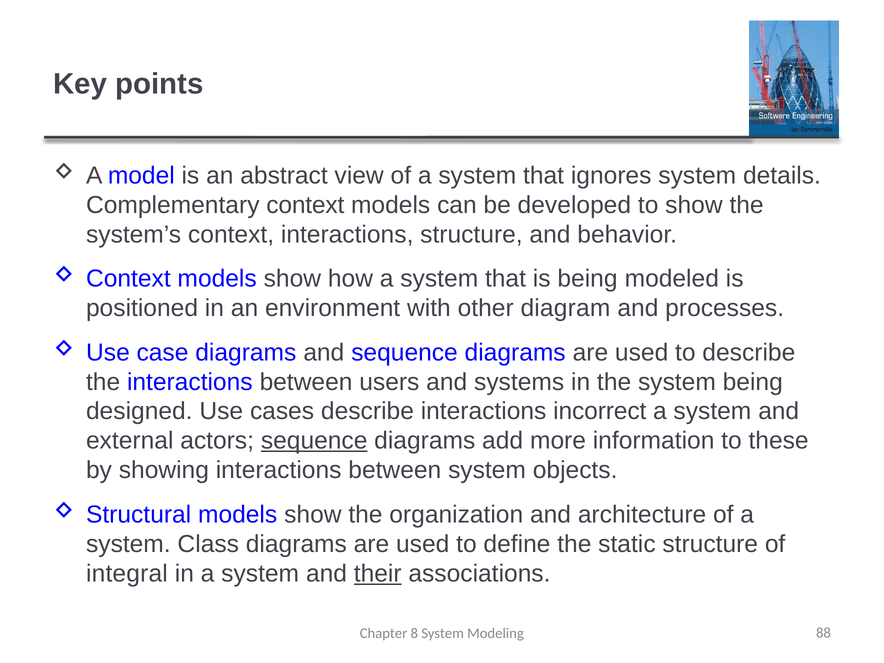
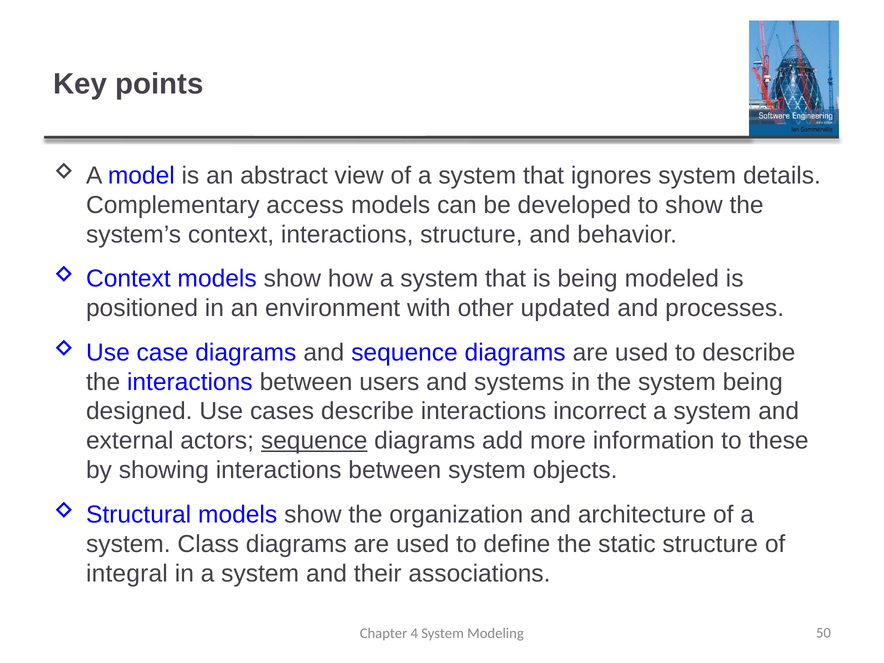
Complementary context: context -> access (305, 205)
diagram: diagram -> updated (565, 308)
their underline: present -> none (378, 574)
8: 8 -> 4 (414, 633)
88: 88 -> 50 (823, 633)
